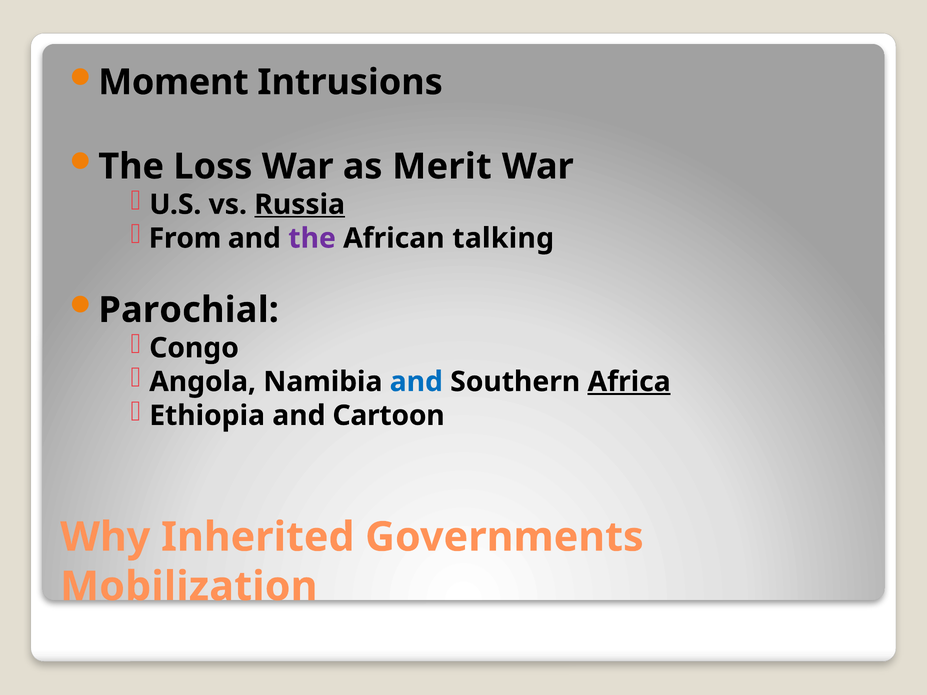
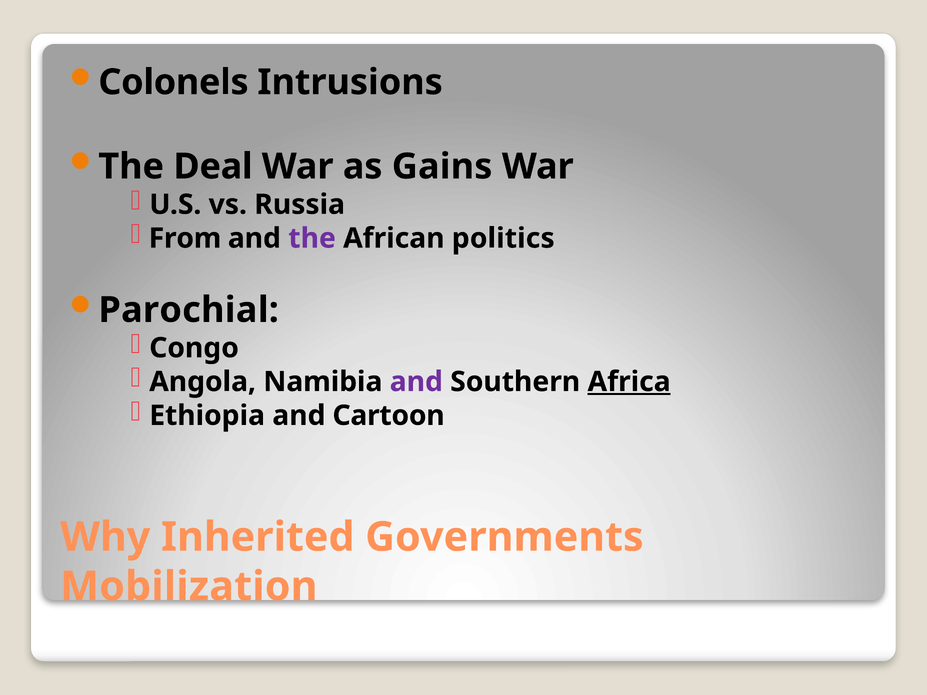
Moment: Moment -> Colonels (173, 82)
Loss: Loss -> Deal (213, 167)
Merit: Merit -> Gains (442, 167)
Russia underline: present -> none (300, 205)
talking: talking -> politics (503, 238)
and colour: blue -> purple (416, 382)
